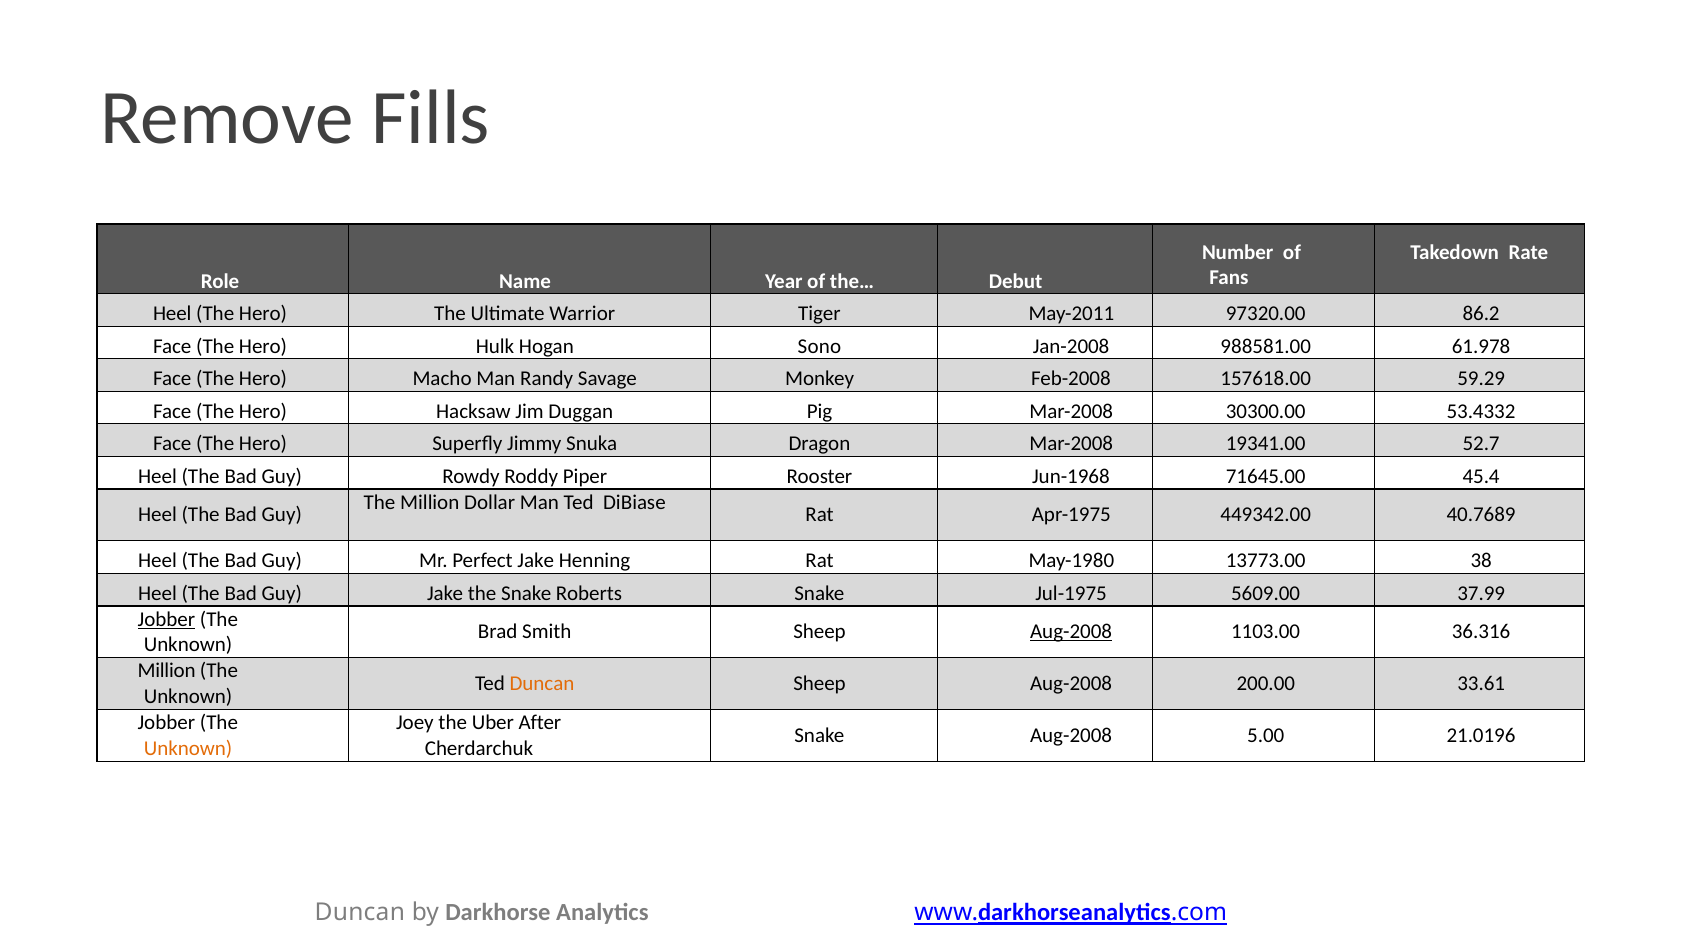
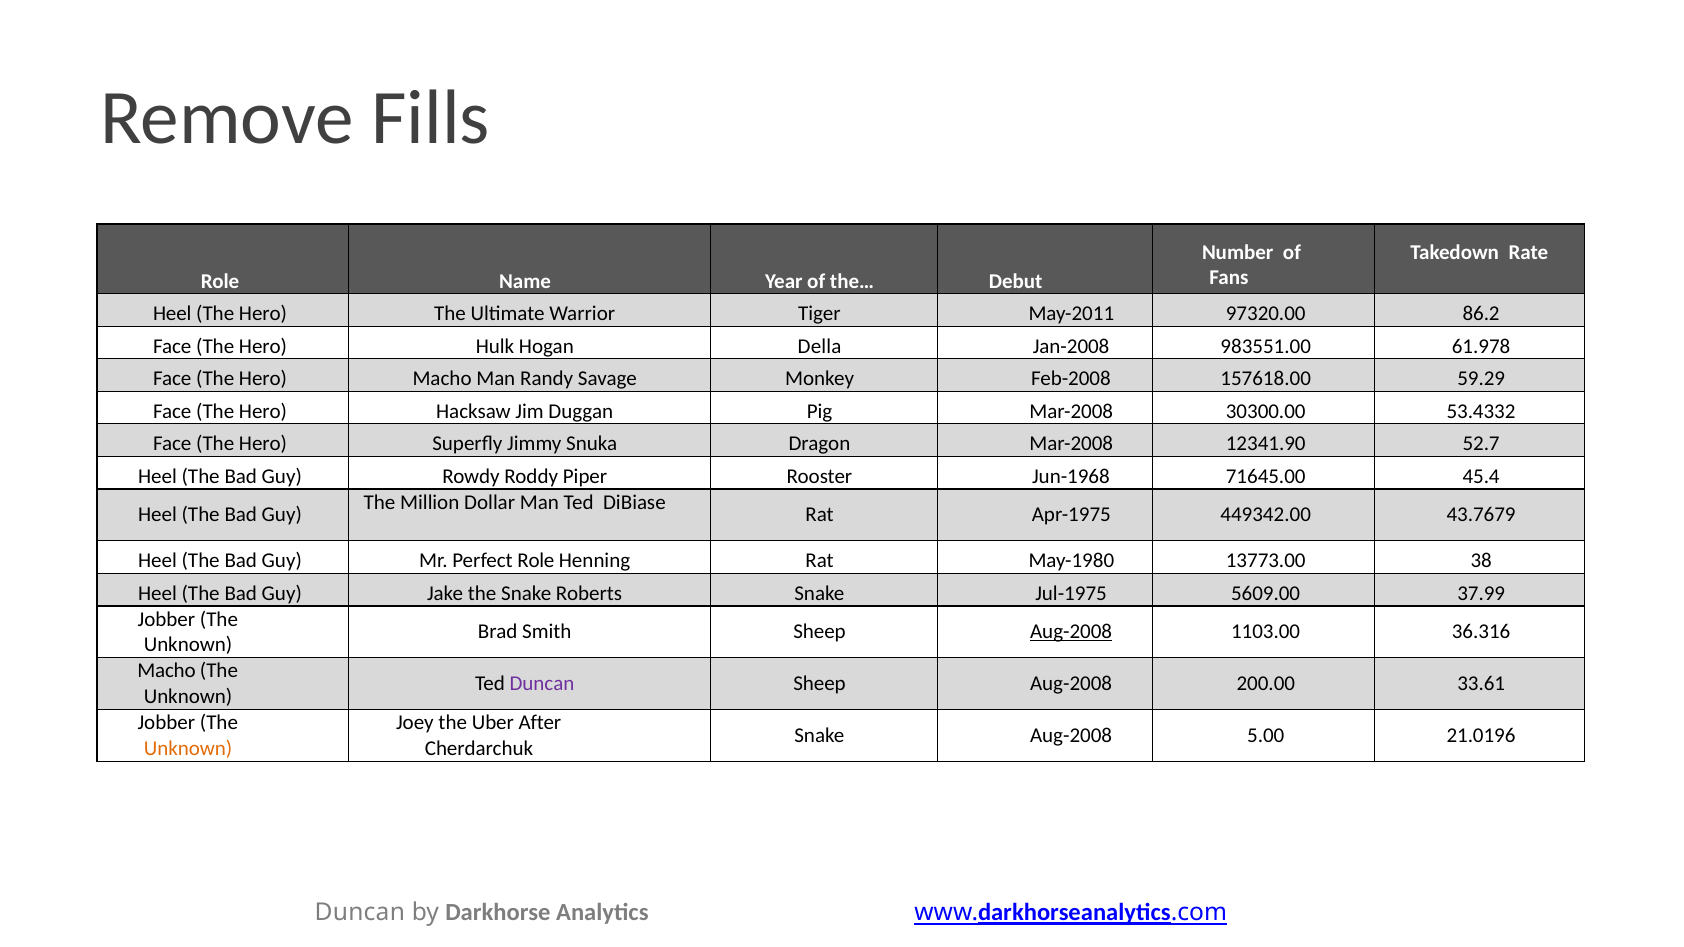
Sono: Sono -> Della (820, 346)
988581.00: 988581.00 -> 983551.00 (1266, 346)
19341.00: 19341.00 -> 12341.90 (1266, 444)
40.7689: 40.7689 -> 43.7679 (1481, 515)
Perfect Jake: Jake -> Role (536, 561)
Jobber underline: present -> none (166, 619)
Million: Million -> Macho (167, 671)
Duncan colour: orange -> purple (542, 684)
